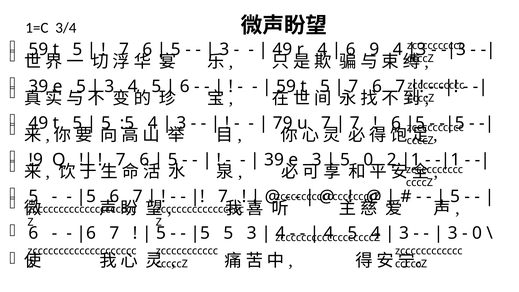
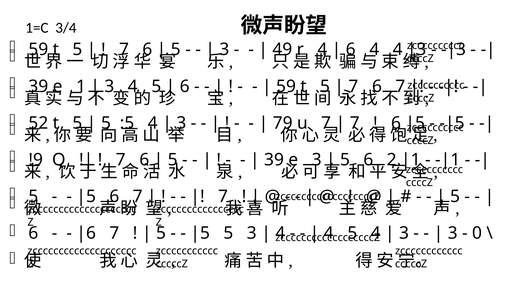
9: 9 -> 4 (374, 50)
5: 5 -> 1 (81, 86)
49: 49 -> 52 (38, 123)
5 0: 0 -> 6 (369, 160)
